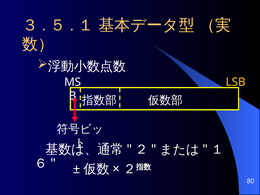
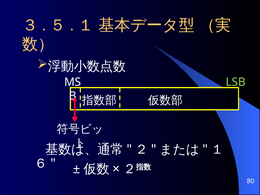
LSB colour: yellow -> light green (236, 82)
